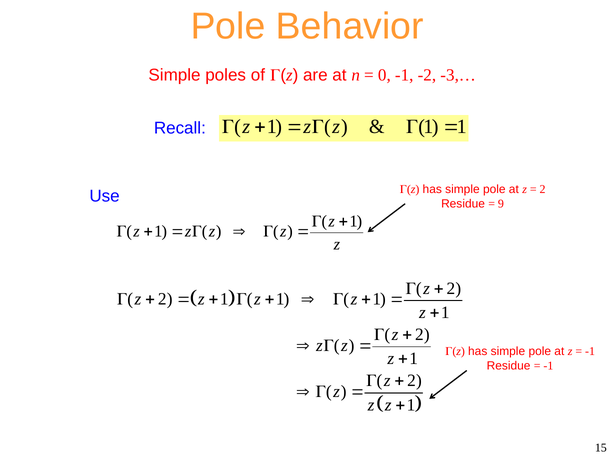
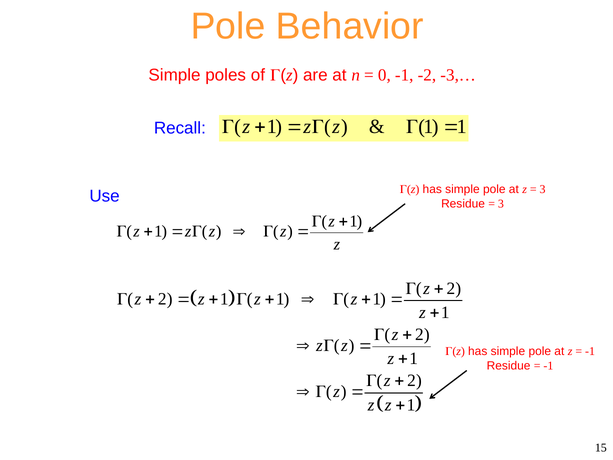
2: 2 -> 3 (543, 189)
9: 9 -> 3 (501, 204)
